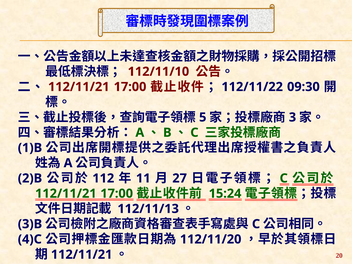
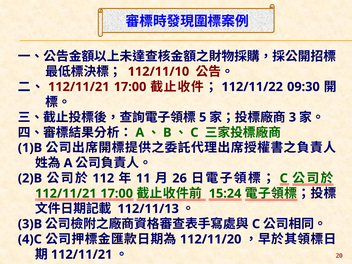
27: 27 -> 26 (180, 178)
